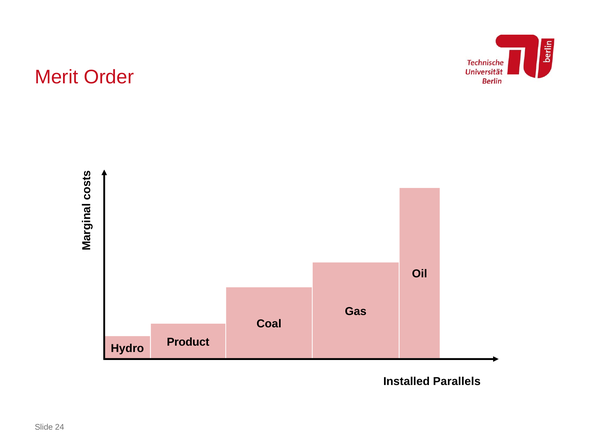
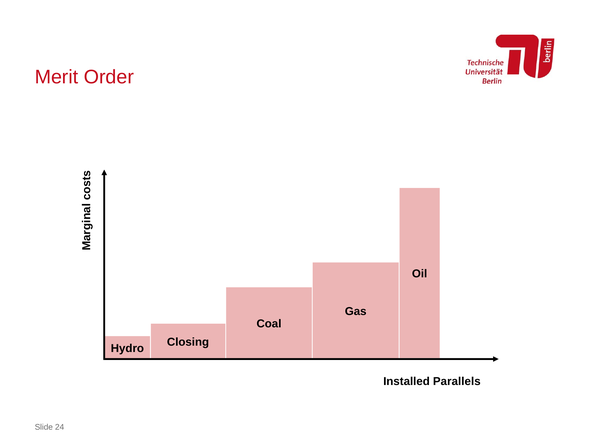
Product: Product -> Closing (188, 343)
